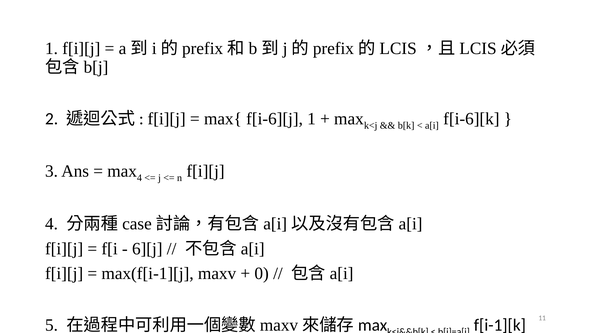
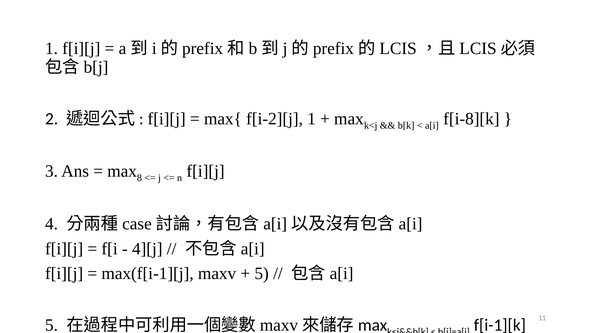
f[i-6][j: f[i-6][j -> f[i-2][j (275, 119)
f[i-6][k: f[i-6][k -> f[i-8][k (471, 119)
4: 4 -> 8 (139, 178)
6][j: 6][j -> 4][j (147, 248)
0: 0 -> 5 (262, 273)
